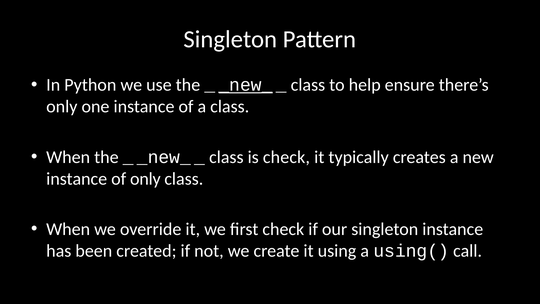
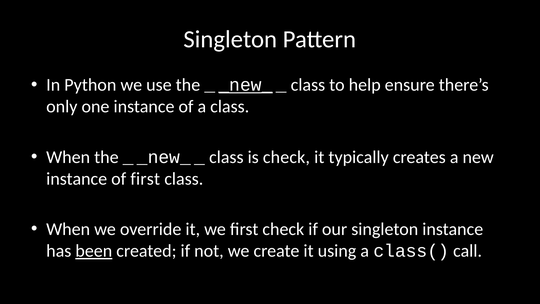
of only: only -> first (145, 179)
been underline: none -> present (94, 251)
using(: using( -> class( (411, 251)
